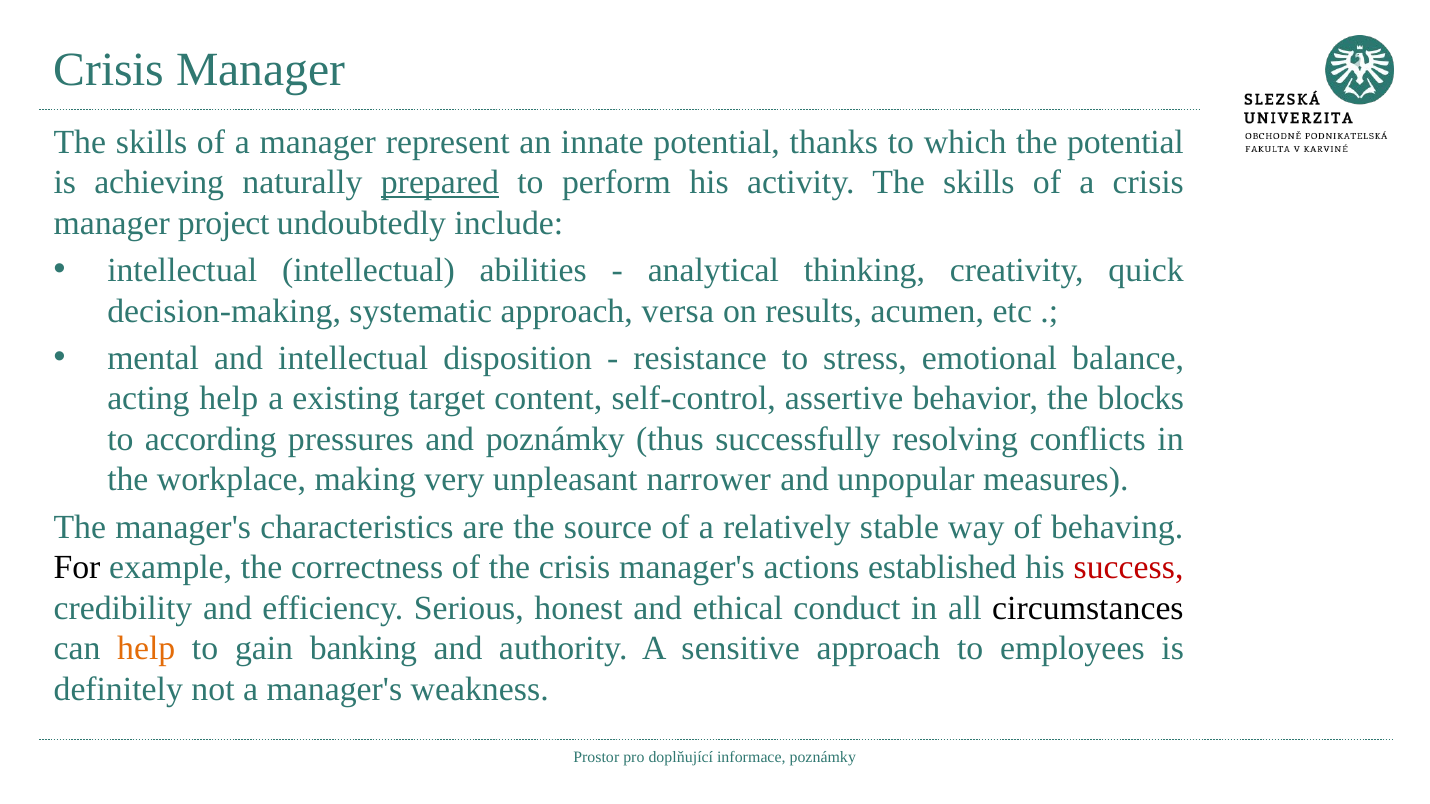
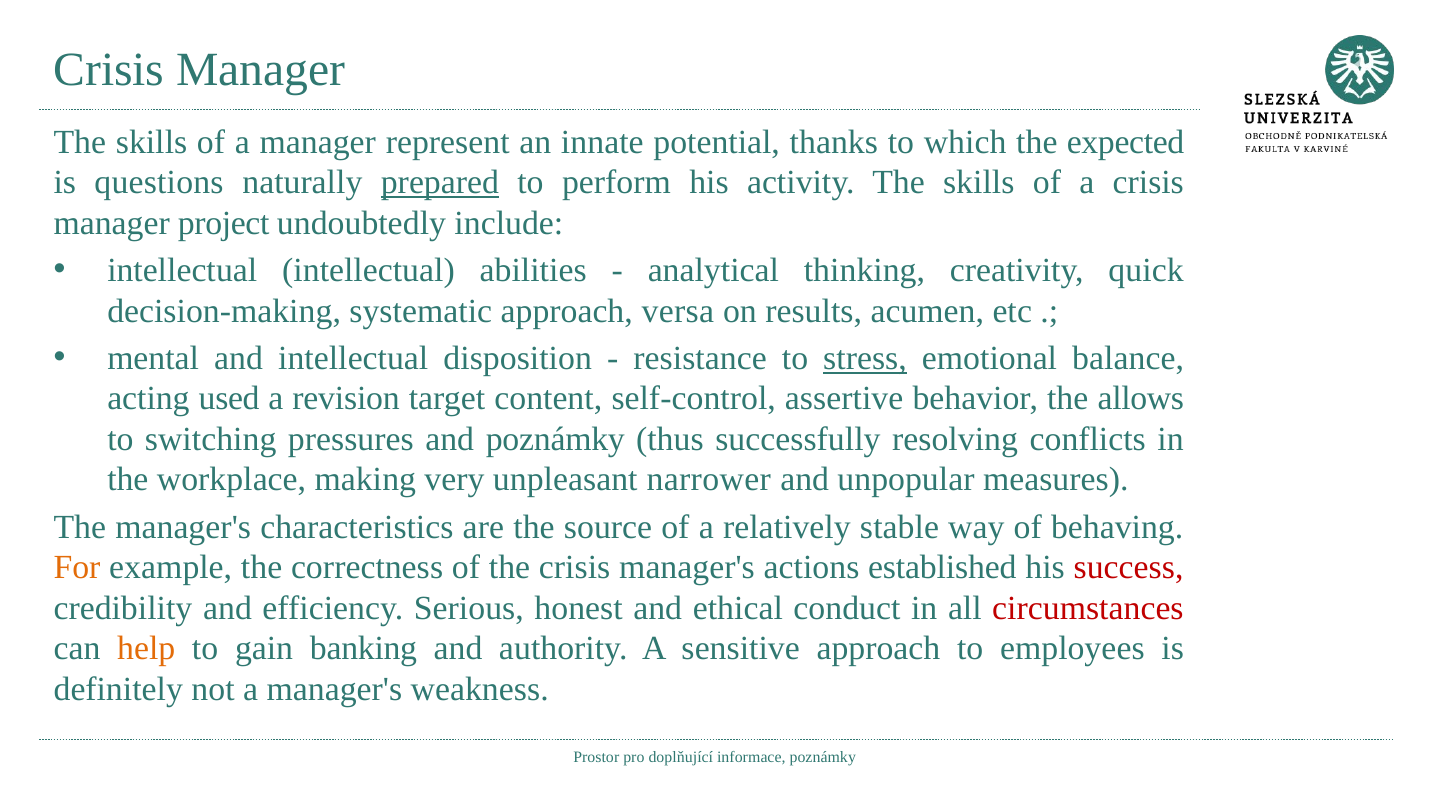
the potential: potential -> expected (1126, 142)
achieving: achieving -> questions (159, 183)
stress underline: none -> present (865, 358)
acting help: help -> used (229, 399)
existing: existing -> revision (346, 399)
blocks: blocks -> allows (1141, 399)
according: according -> switching (211, 439)
For colour: black -> orange (77, 568)
circumstances colour: black -> red (1088, 608)
